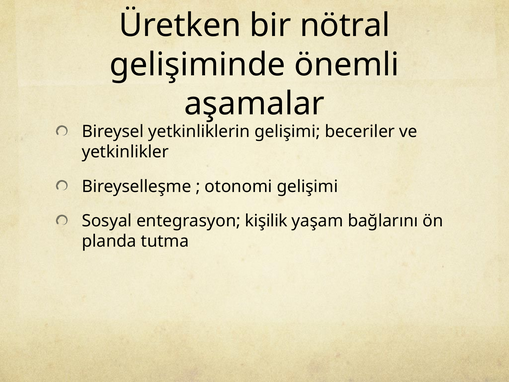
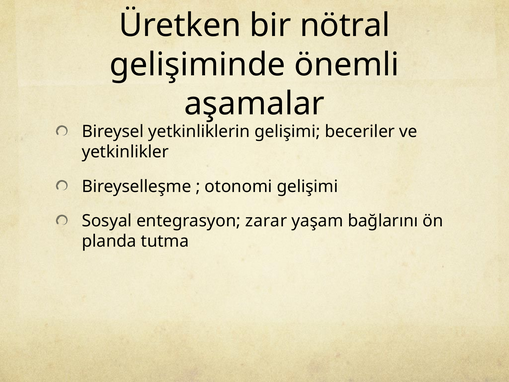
kişilik: kişilik -> zarar (266, 221)
